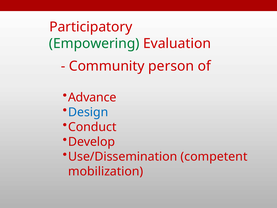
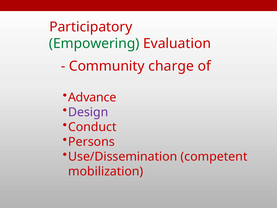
person: person -> charge (171, 66)
Design colour: blue -> purple (88, 112)
Develop: Develop -> Persons (91, 142)
